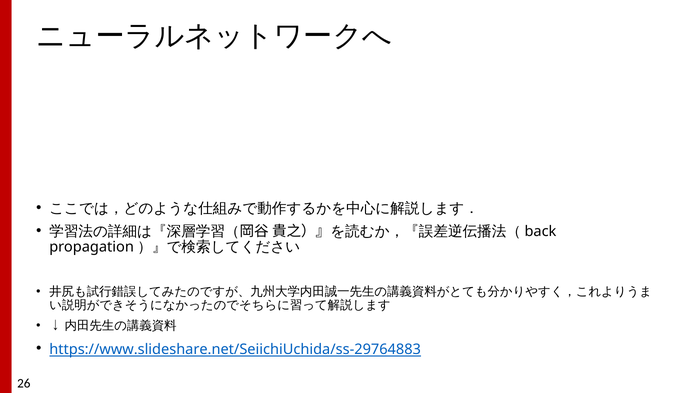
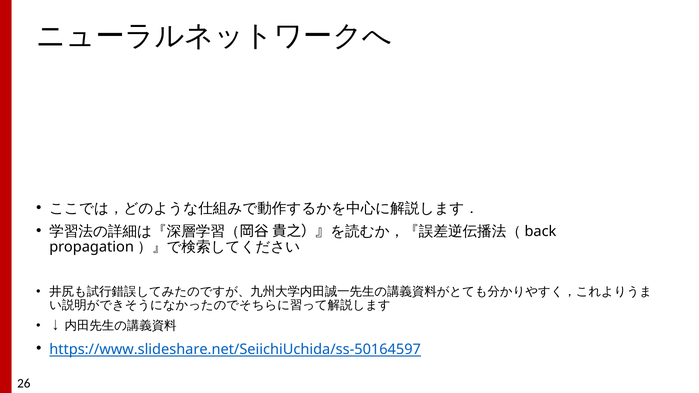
https://www.slideshare.net/SeiichiUchida/ss-29764883: https://www.slideshare.net/SeiichiUchida/ss-29764883 -> https://www.slideshare.net/SeiichiUchida/ss-50164597 (235, 350)
